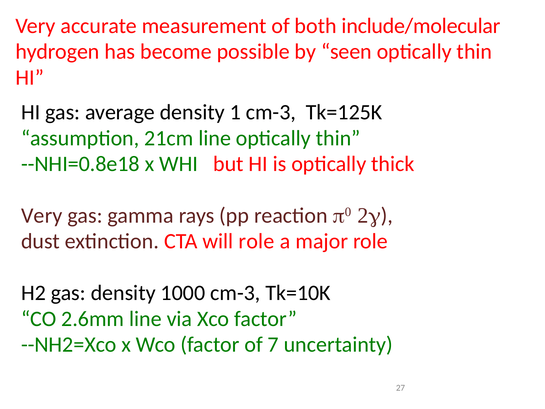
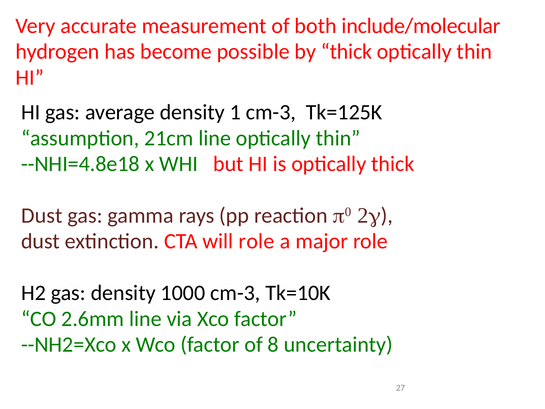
by seen: seen -> thick (346, 52)
--NHI=0.8e18: --NHI=0.8e18 -> --NHI=4.8e18 (80, 164)
Very: Very -> Dust (42, 215)
7: 7 -> 8 (273, 344)
